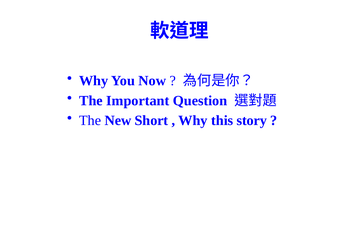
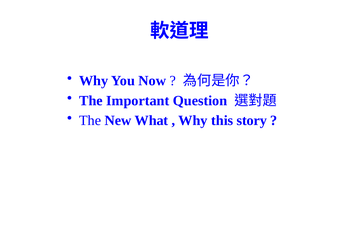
Short: Short -> What (151, 121)
